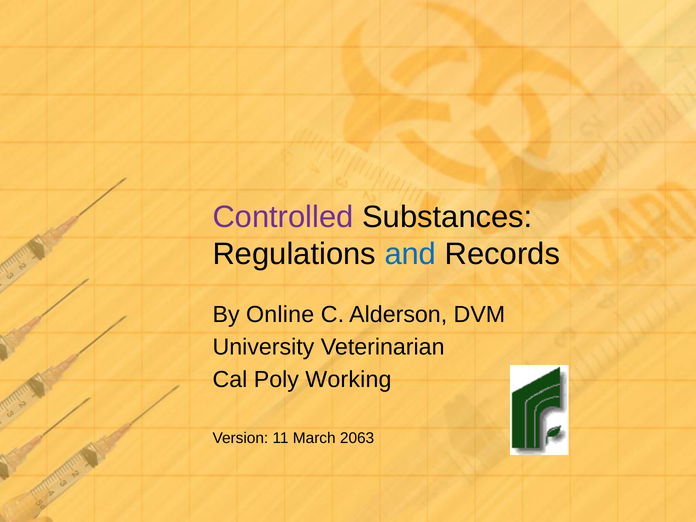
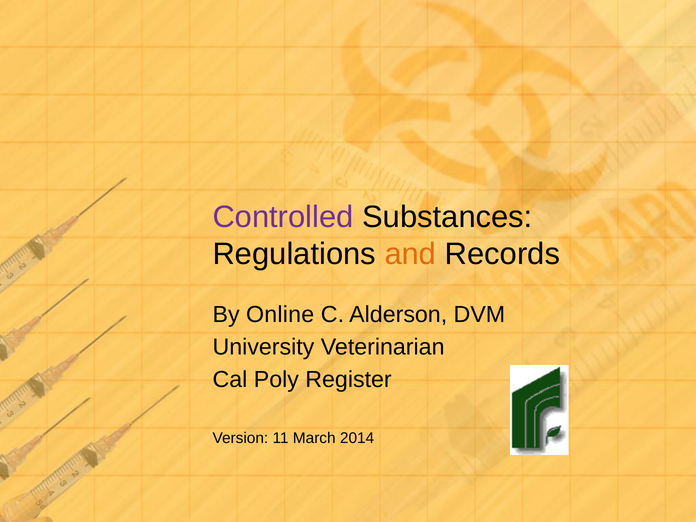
and colour: blue -> orange (410, 254)
Working: Working -> Register (349, 380)
2063: 2063 -> 2014 (357, 438)
